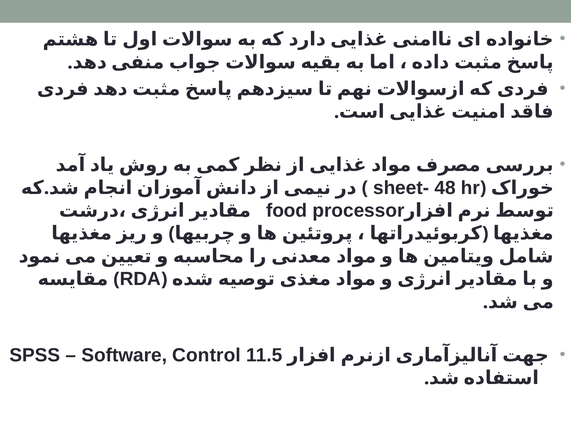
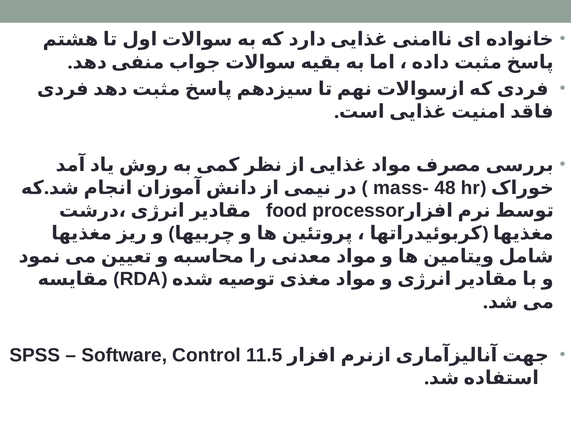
sheet-: sheet- -> mass- (401, 188)
